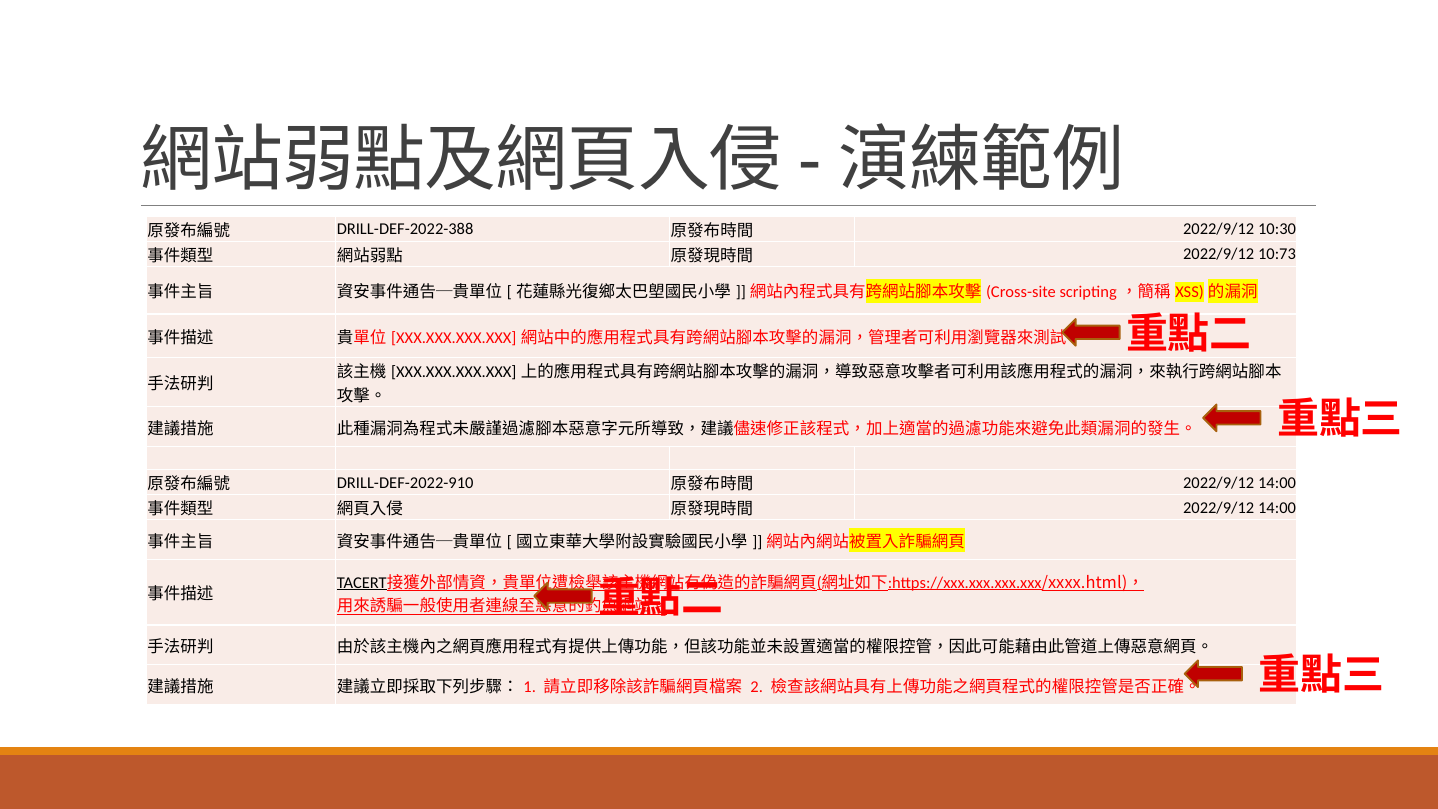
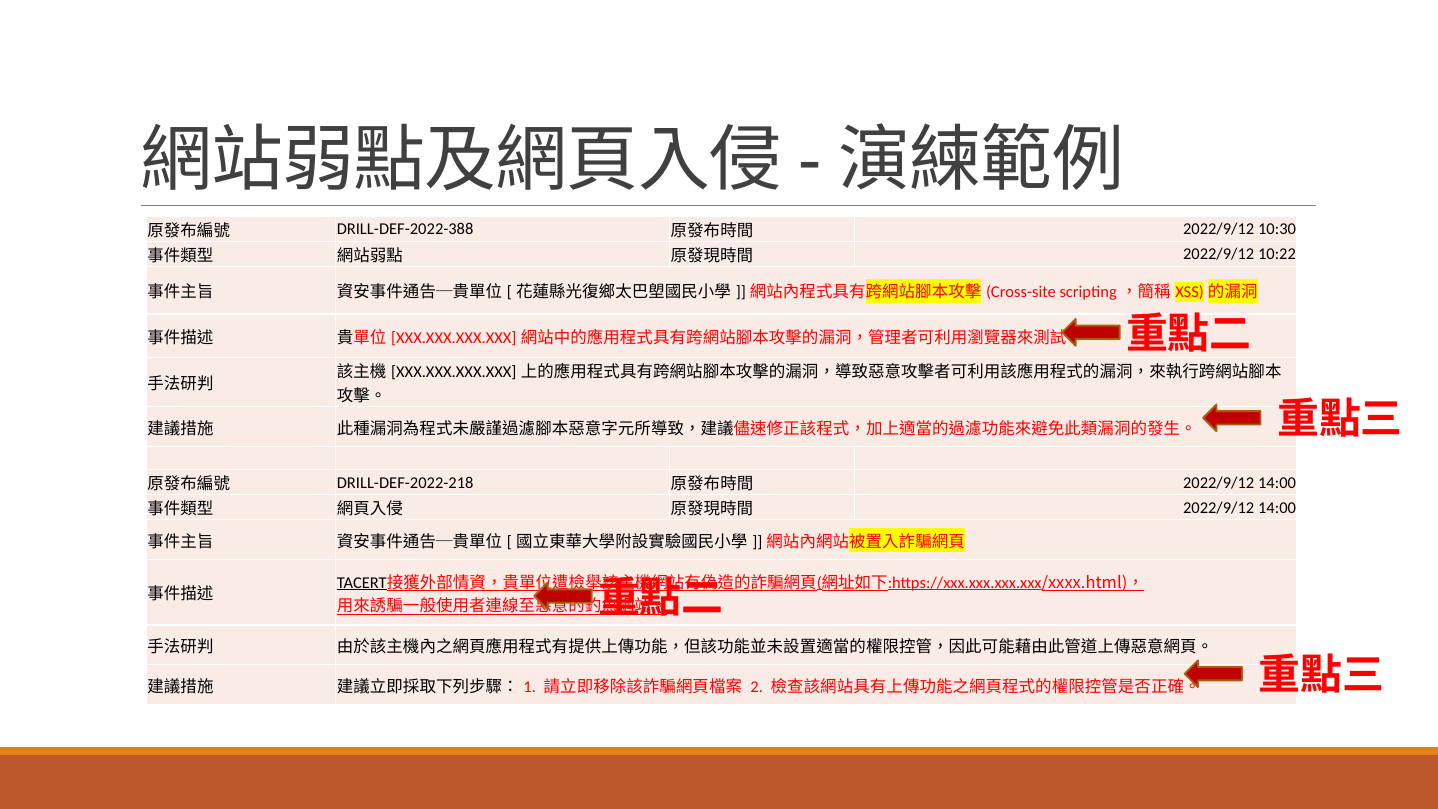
10:73: 10:73 -> 10:22 (1277, 254)
DRILL-DEF-2022-910: DRILL-DEF-2022-910 -> DRILL-DEF-2022-218 (405, 483)
